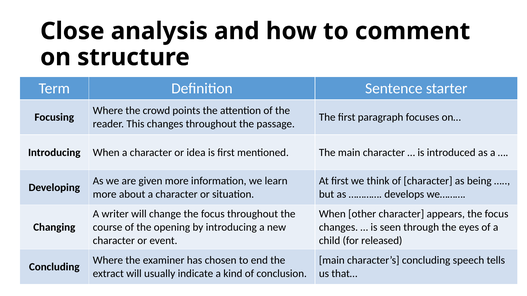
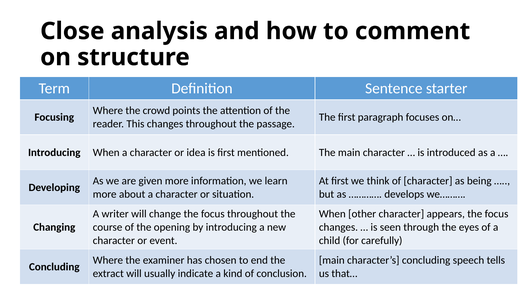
released: released -> carefully (382, 241)
